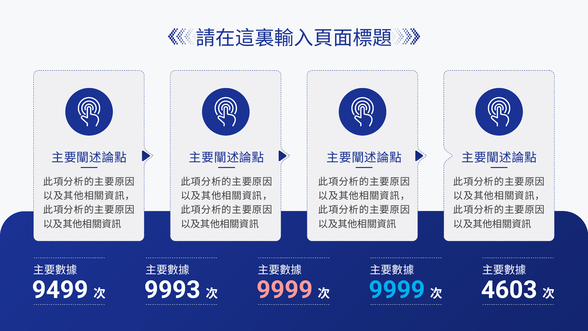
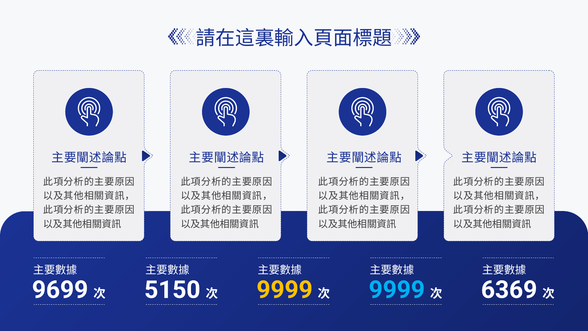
9499: 9499 -> 9699 (60, 290)
9993: 9993 -> 5150 (172, 290)
9999 colour: pink -> yellow (285, 290)
4603: 4603 -> 6369 (509, 290)
